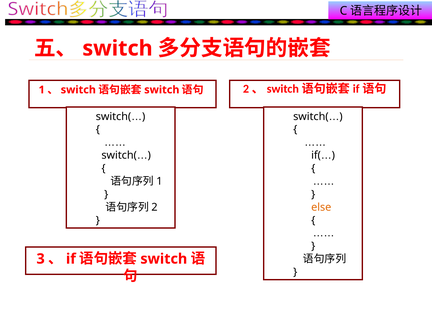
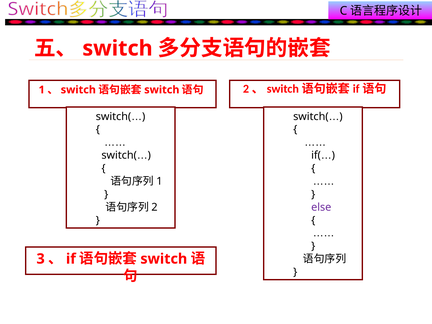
else colour: orange -> purple (321, 207)
